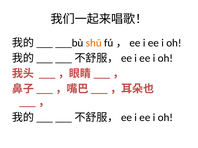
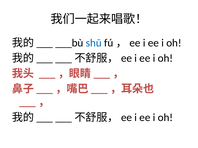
shū colour: orange -> blue (94, 43)
